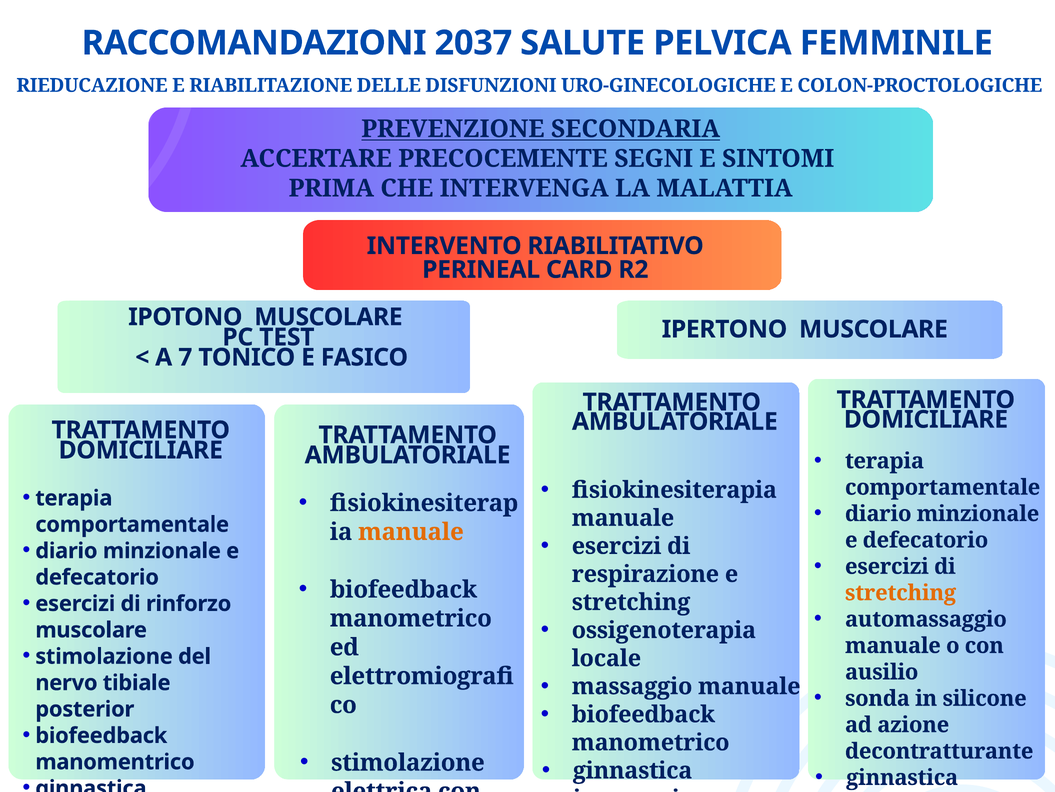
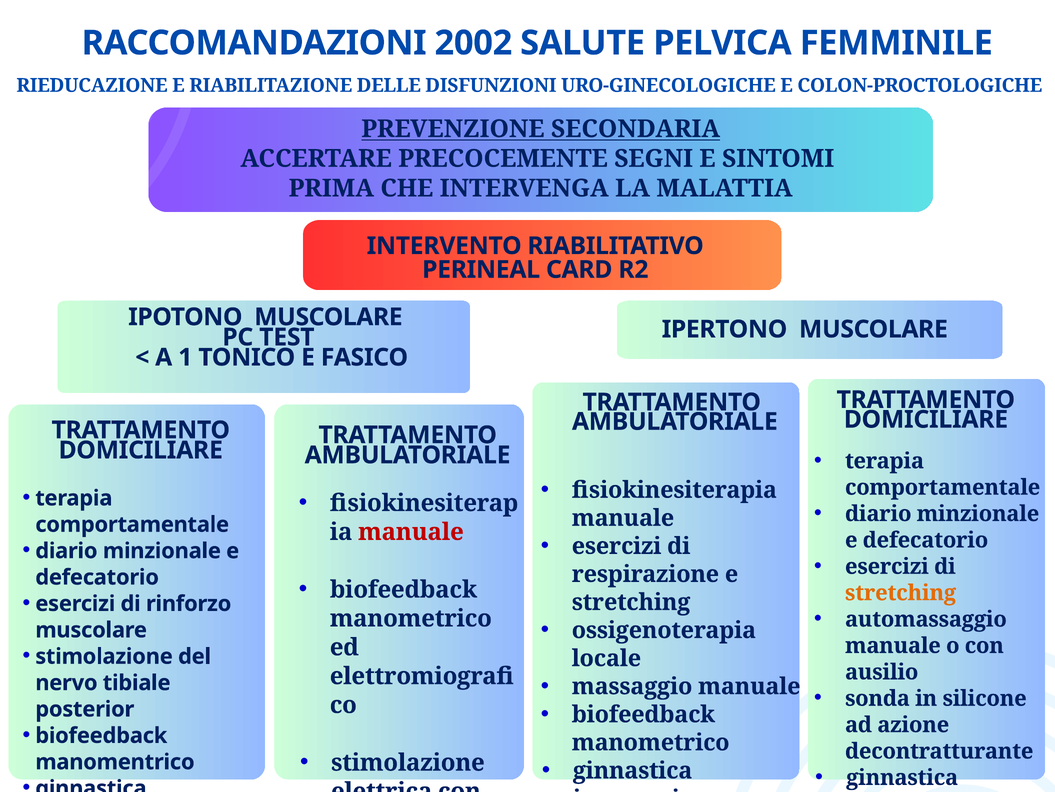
2037: 2037 -> 2002 (473, 43)
7: 7 -> 1 (185, 357)
manuale colour: orange -> red (411, 532)
